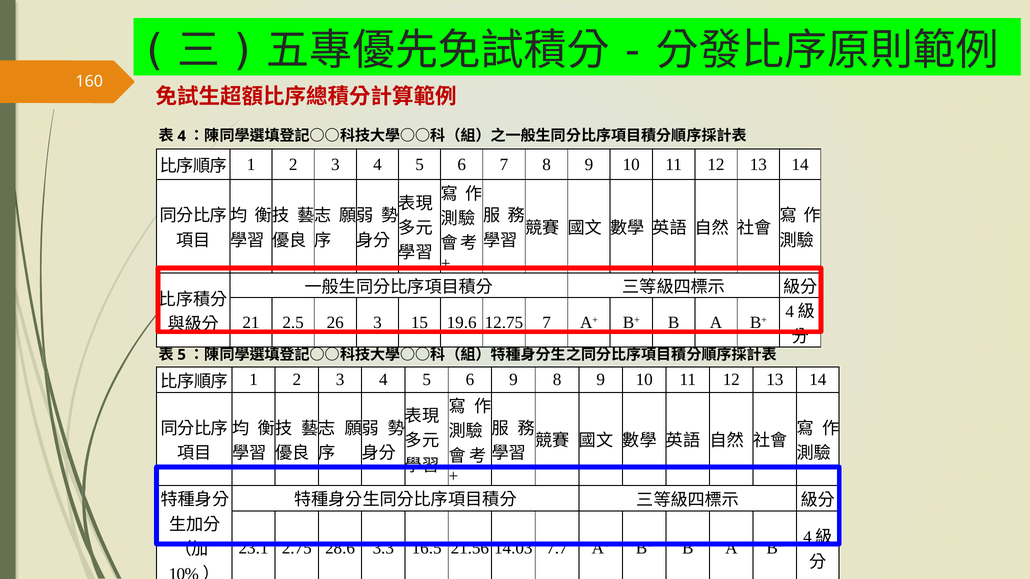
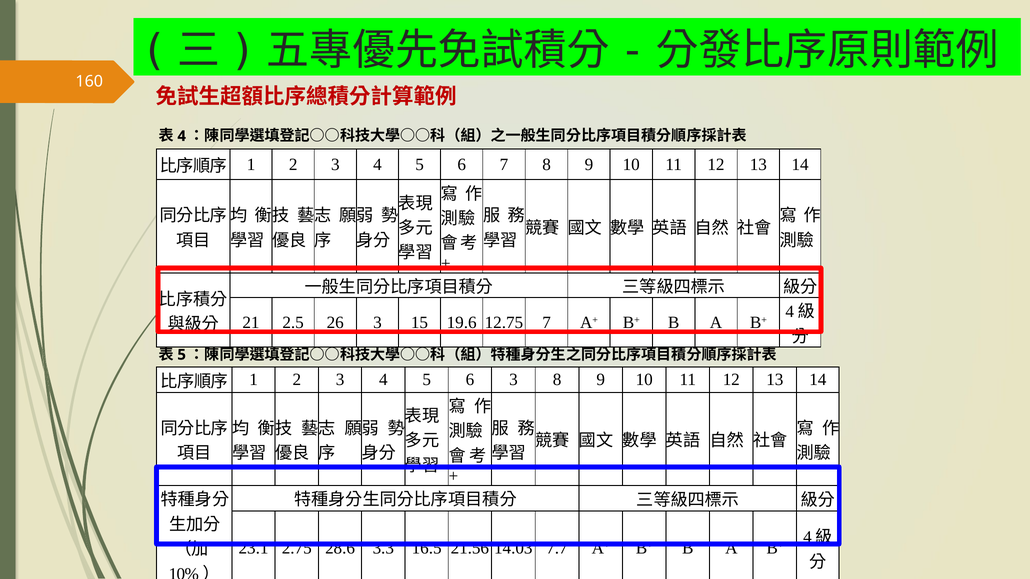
6 9: 9 -> 3 (513, 380)
